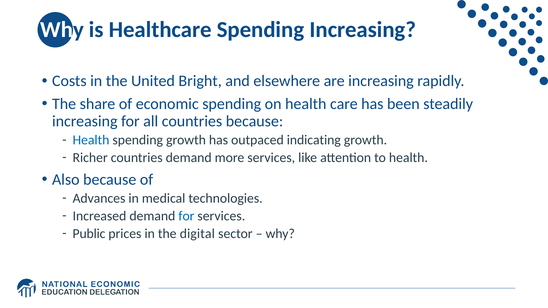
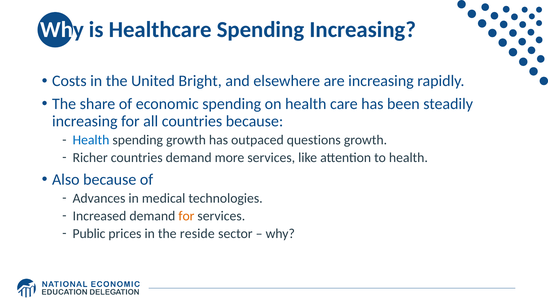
indicating: indicating -> questions (314, 140)
for colour: blue -> orange (186, 216)
digital: digital -> reside (197, 234)
